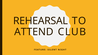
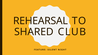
ATTEND: ATTEND -> SHARED (34, 32)
